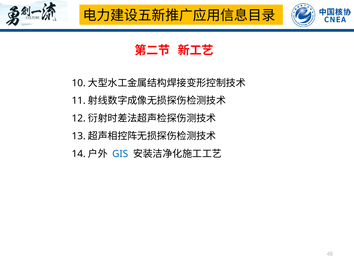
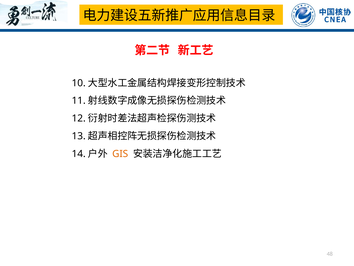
GIS colour: blue -> orange (120, 154)
